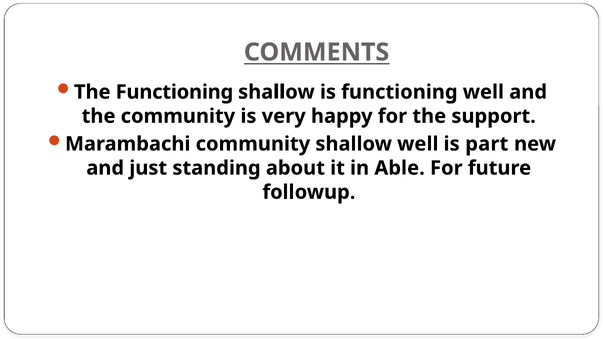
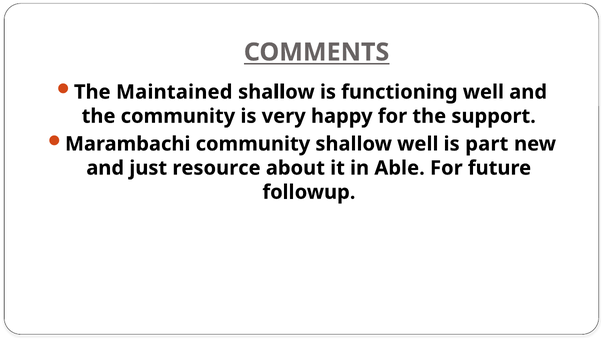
The Functioning: Functioning -> Maintained (174, 92)
standing: standing -> resource (216, 168)
